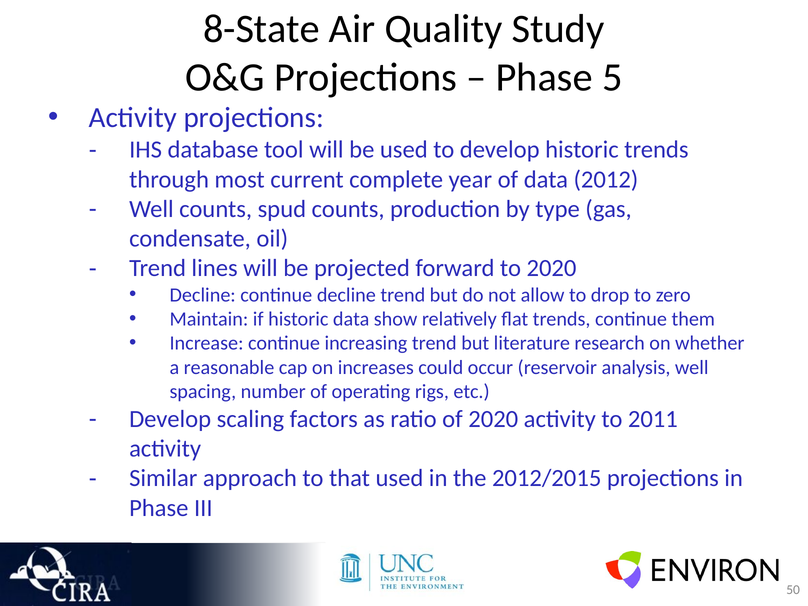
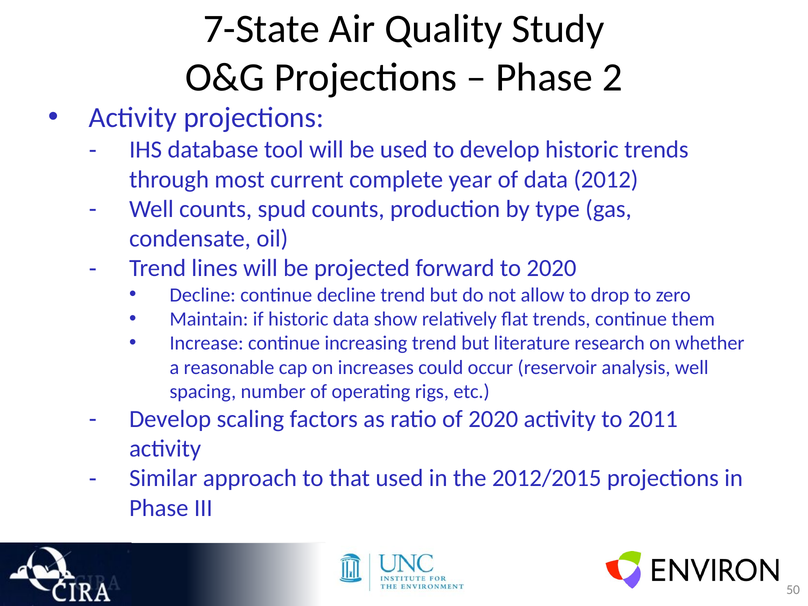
8-State: 8-State -> 7-State (261, 29)
5: 5 -> 2 (612, 78)
